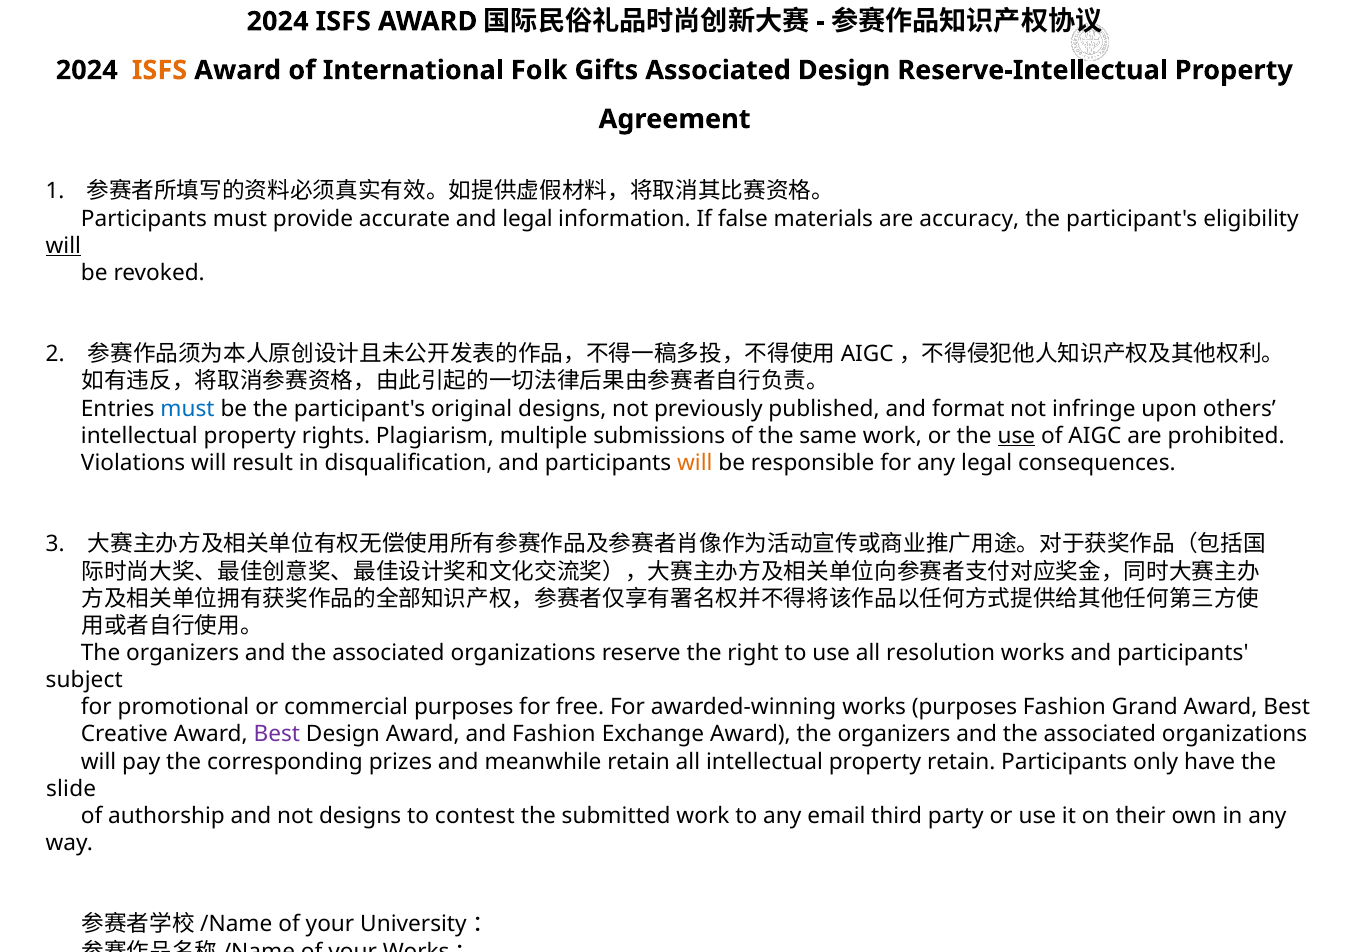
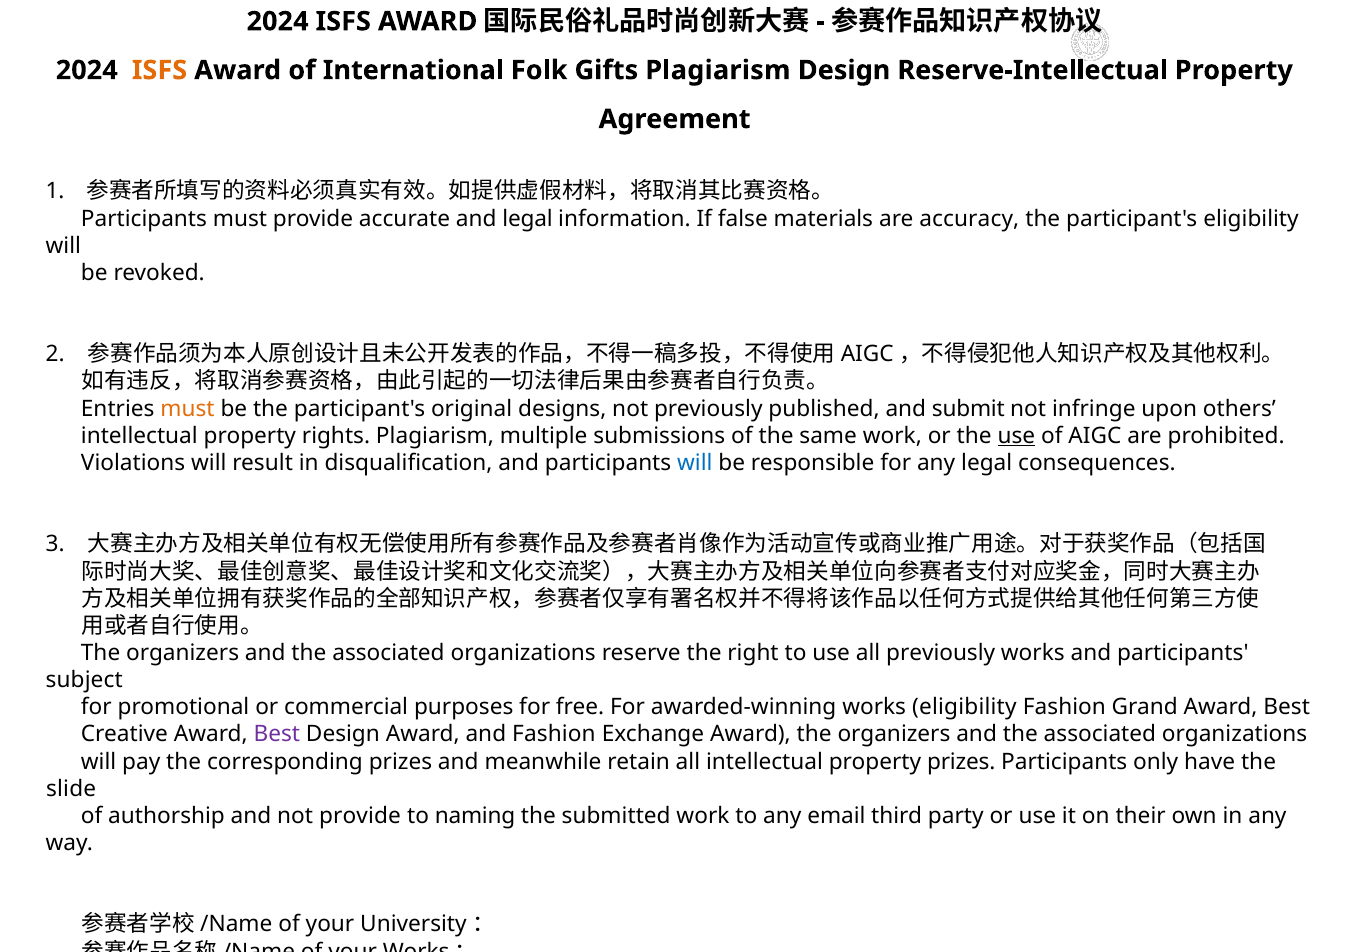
Gifts Associated: Associated -> Plagiarism (718, 70)
will underline: present -> none (63, 246)
must colour: blue -> orange (188, 409)
format: format -> submit (968, 409)
will colour: orange -> blue (695, 463)
all resolution: resolution -> previously (941, 653)
works purposes: purposes -> eligibility (964, 707)
property retain: retain -> prizes (961, 761)
not designs: designs -> provide (360, 816)
contest: contest -> naming (475, 816)
